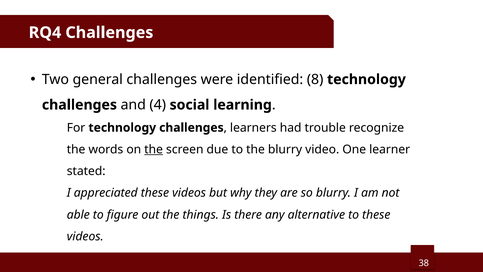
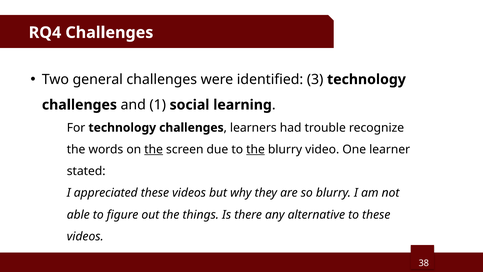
8: 8 -> 3 (315, 79)
4: 4 -> 1 (158, 105)
the underline: none -> present (256, 149)
